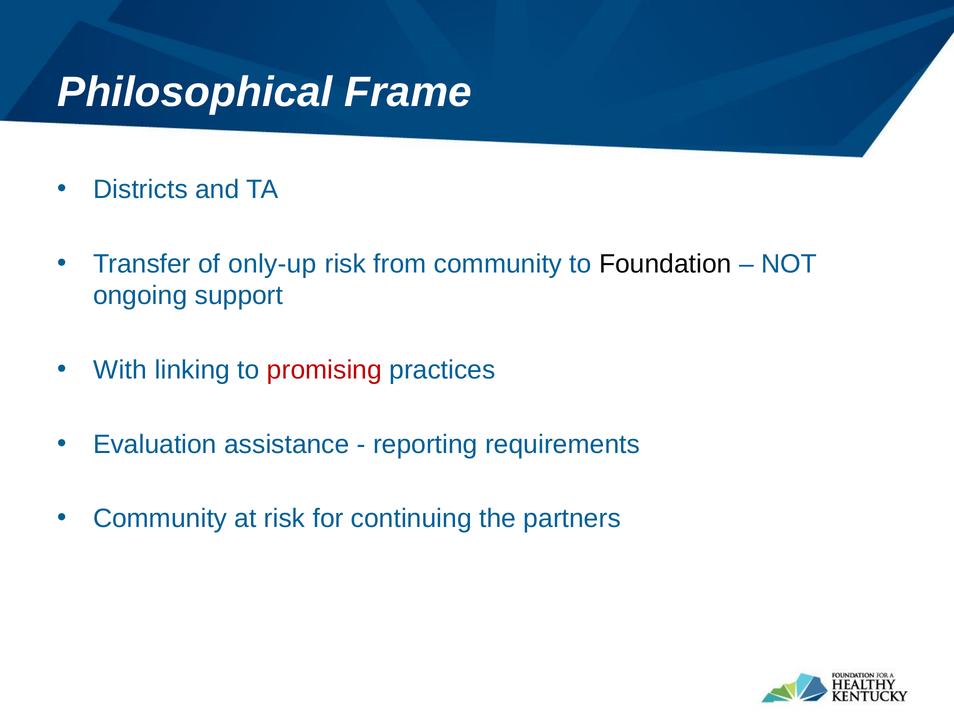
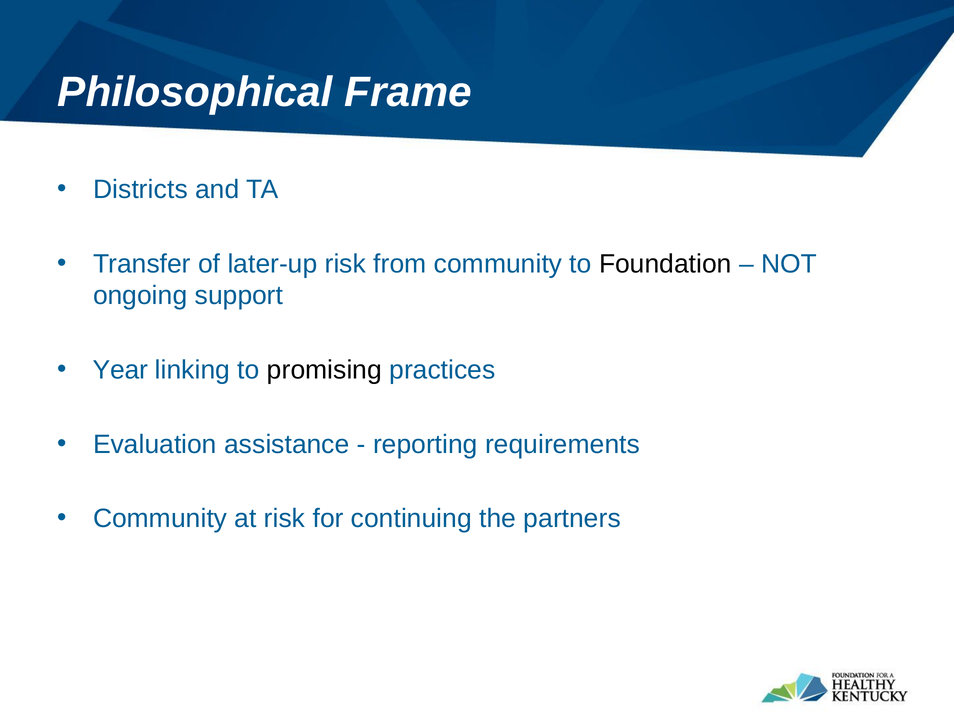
only-up: only-up -> later-up (272, 264)
With: With -> Year (120, 370)
promising colour: red -> black (324, 370)
